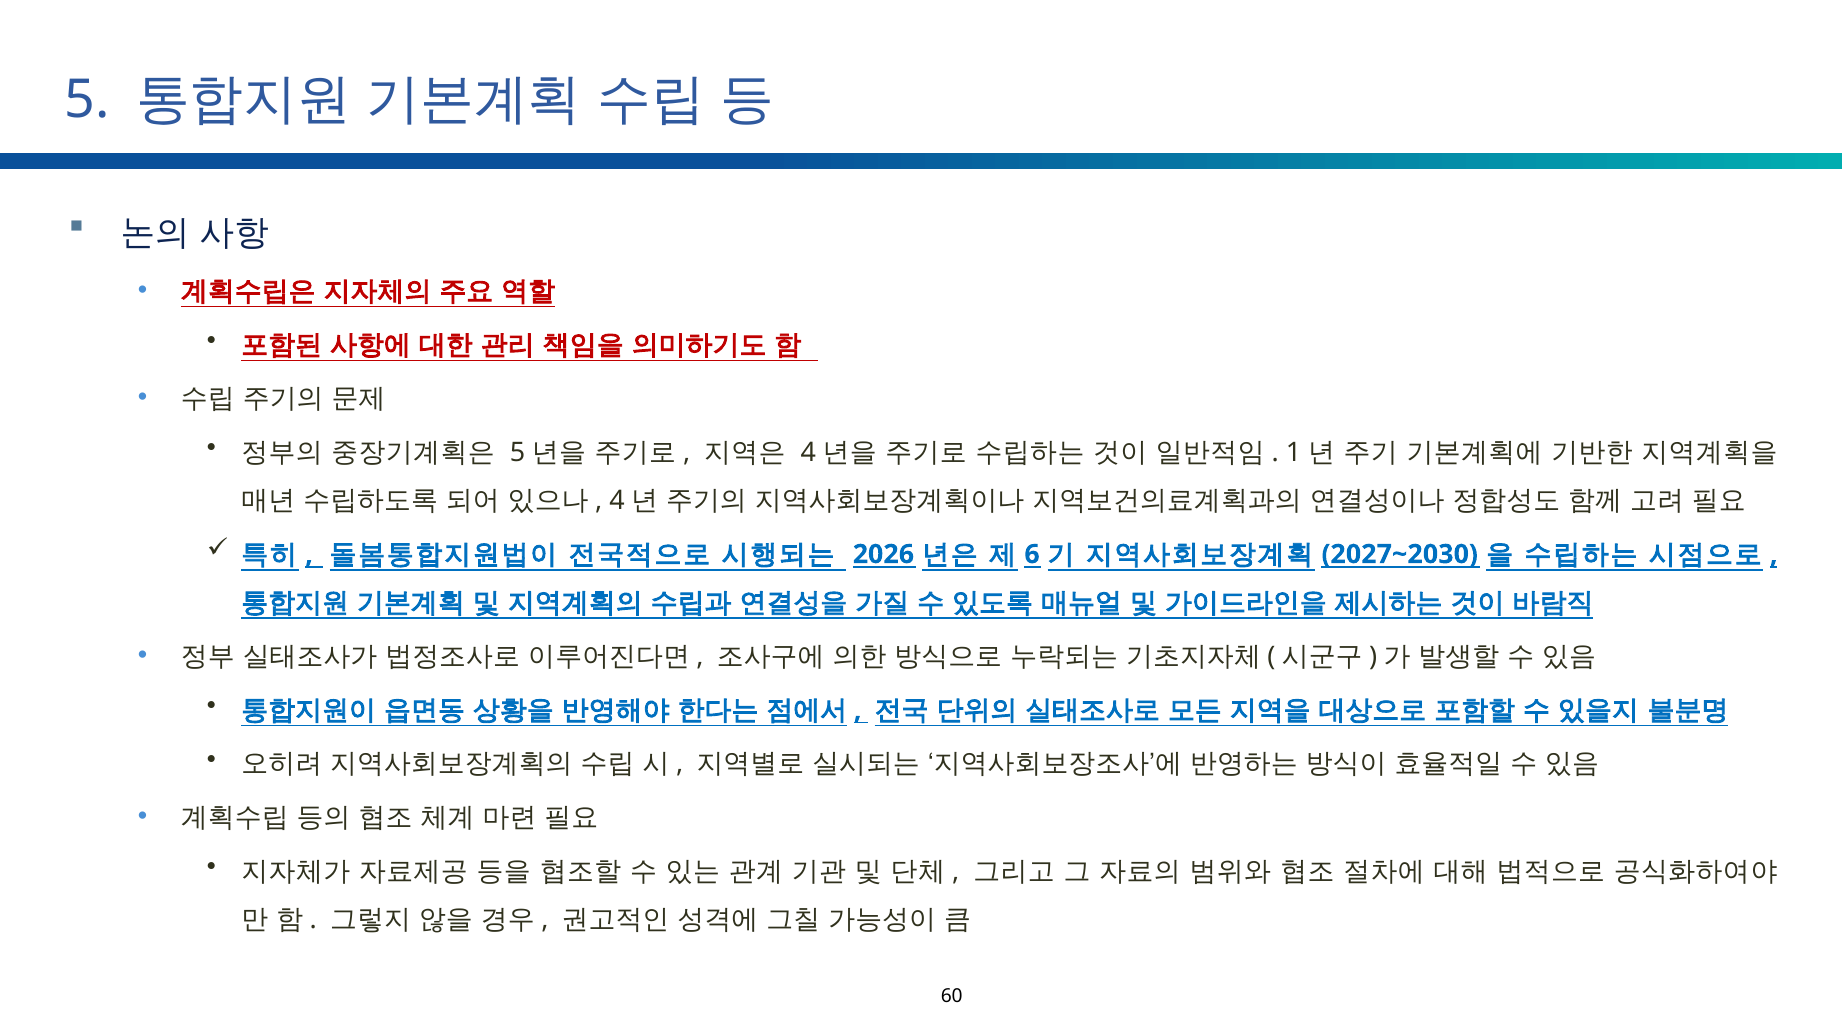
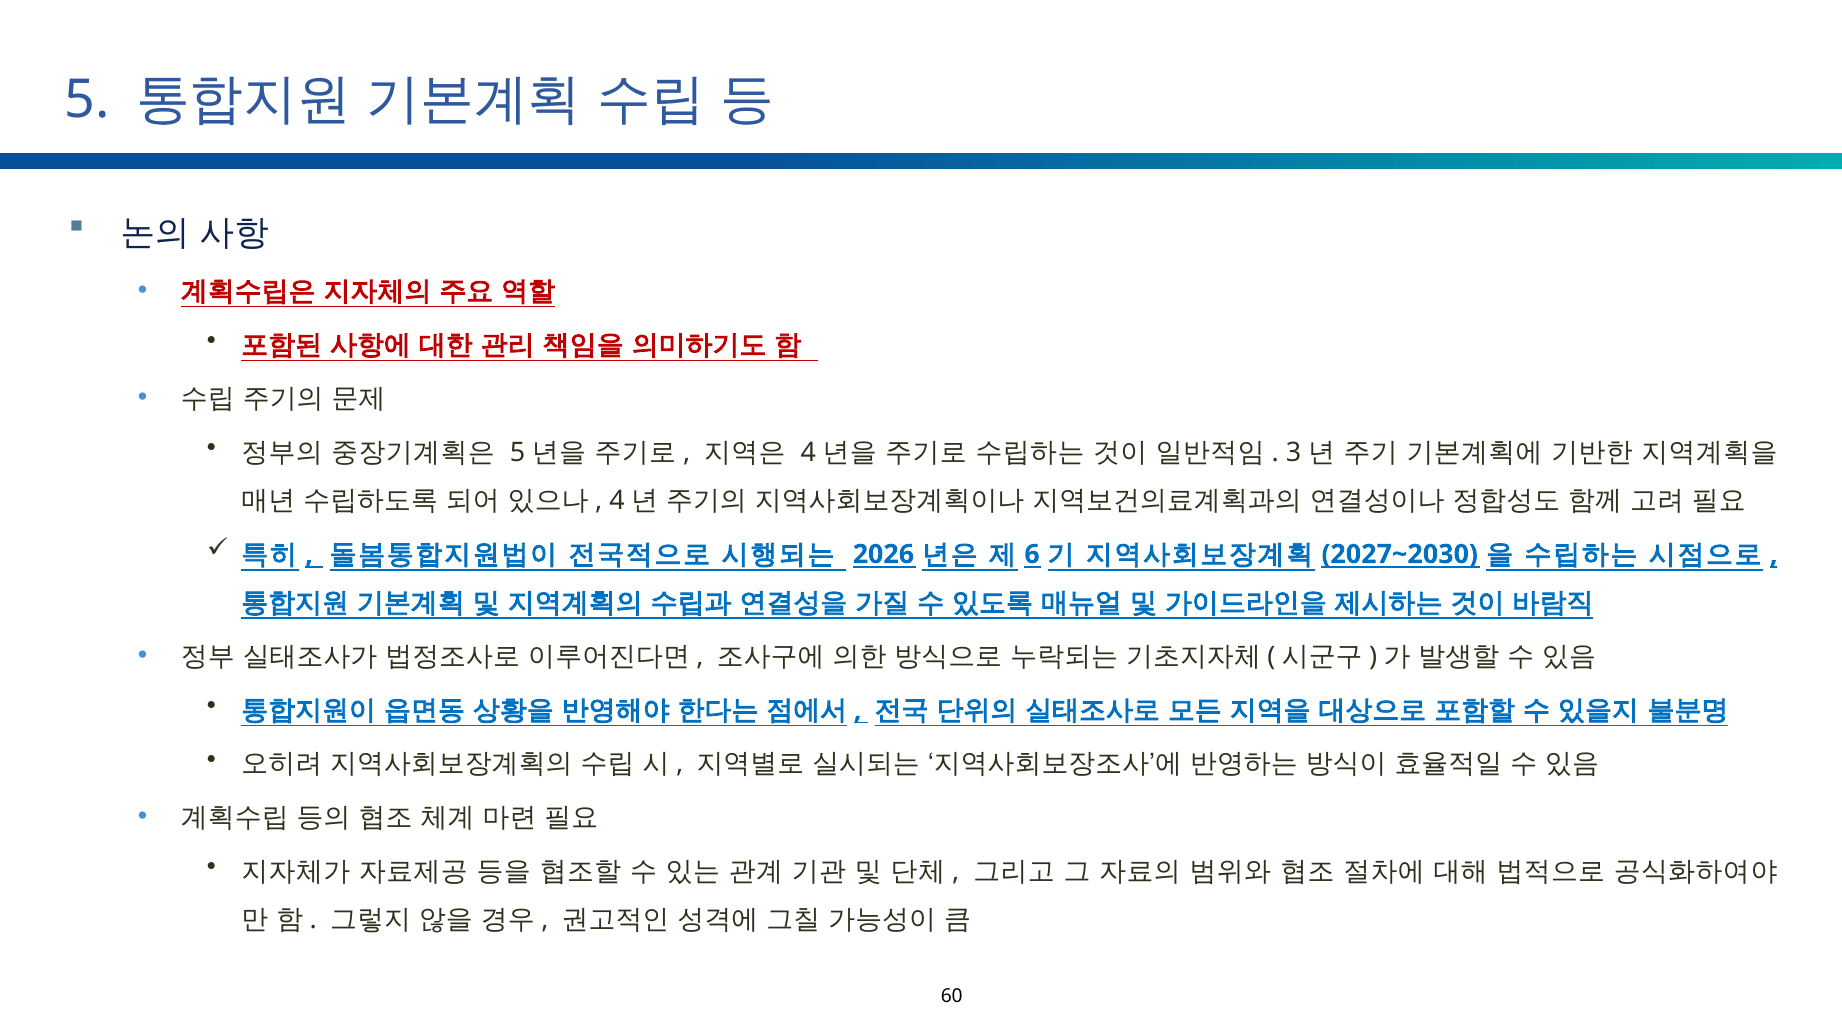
1: 1 -> 3 (1294, 452)
